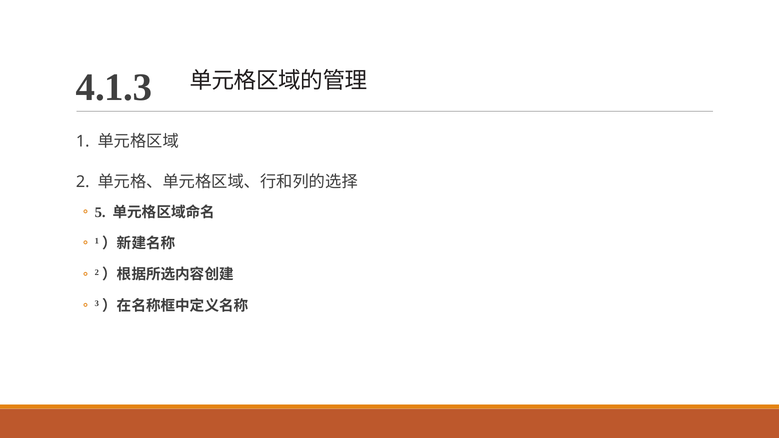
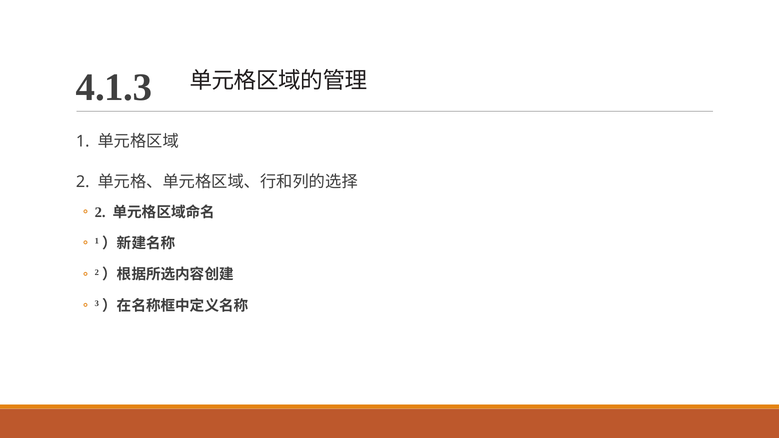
5: 5 -> 2 (100, 212)
